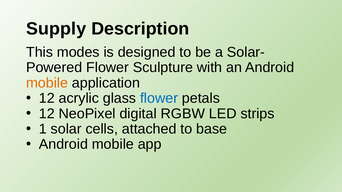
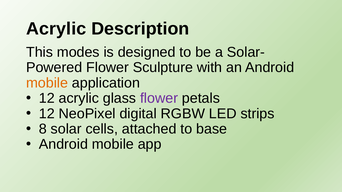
Supply: Supply -> Acrylic (56, 29)
flower colour: blue -> purple (159, 98)
1: 1 -> 8 (43, 129)
